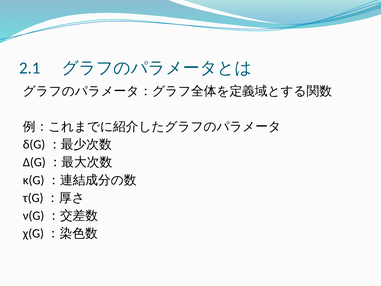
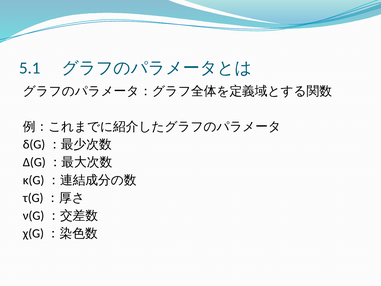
2.1: 2.1 -> 5.1 (30, 68)
